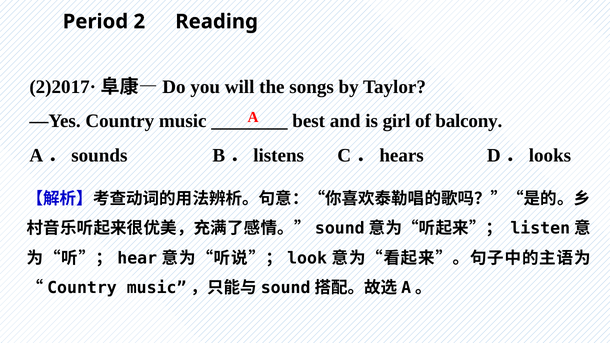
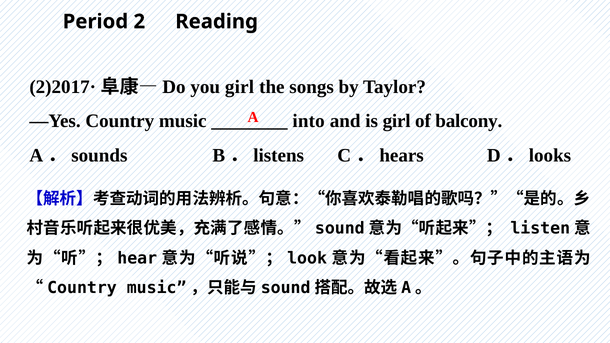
you will: will -> girl (240, 87)
best: best -> into (309, 121)
